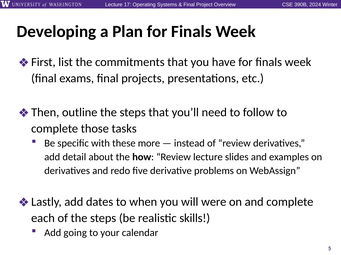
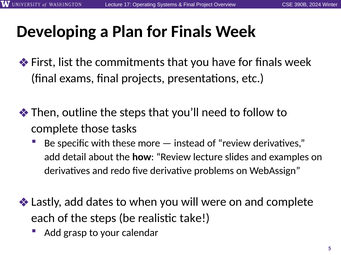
skills: skills -> take (195, 219)
going: going -> grasp (75, 234)
